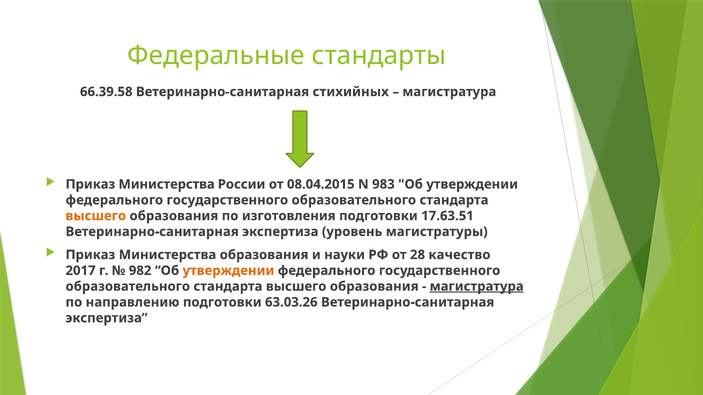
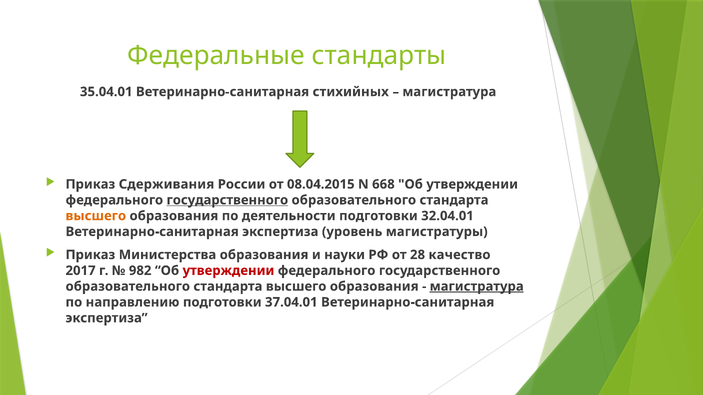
66.39.58: 66.39.58 -> 35.04.01 (106, 92)
Министерства: Министерства -> Сдерживания (166, 184)
983: 983 -> 668 (383, 184)
государственного underline: none -> present (227, 200)
изготовления: изготовления -> деятельности (289, 216)
17.63.51: 17.63.51 -> 32.04.01 (448, 216)
утверждении colour: orange -> red (228, 271)
63.03.26: 63.03.26 -> 37.04.01 (291, 303)
